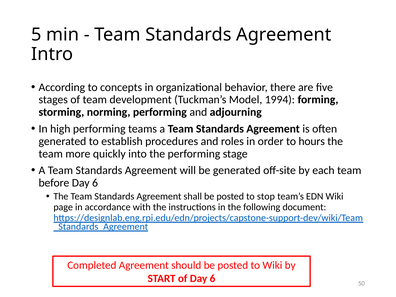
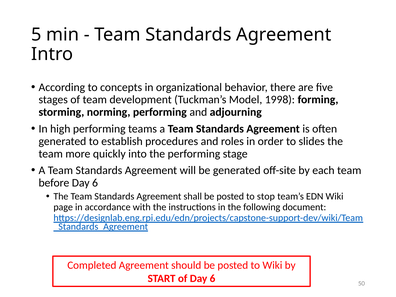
1994: 1994 -> 1998 (280, 100)
hours: hours -> slides (312, 141)
